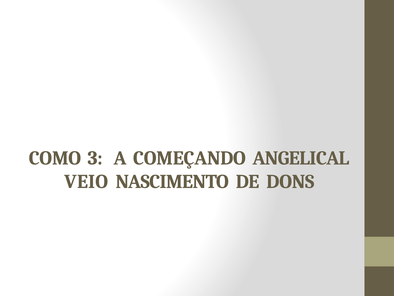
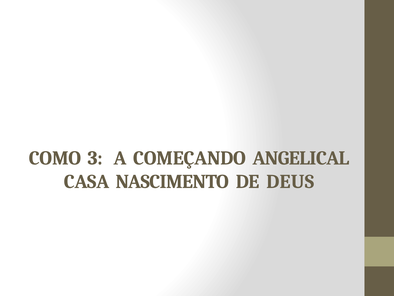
VEIO: VEIO -> CASA (87, 181)
DONS: DONS -> DEUS (290, 181)
